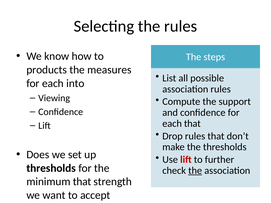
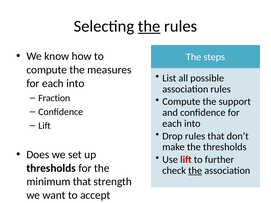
the underline: none -> present (149, 26)
products: products -> compute (47, 70)
Viewing: Viewing -> Fraction (54, 98)
that: that -> into (192, 124)
